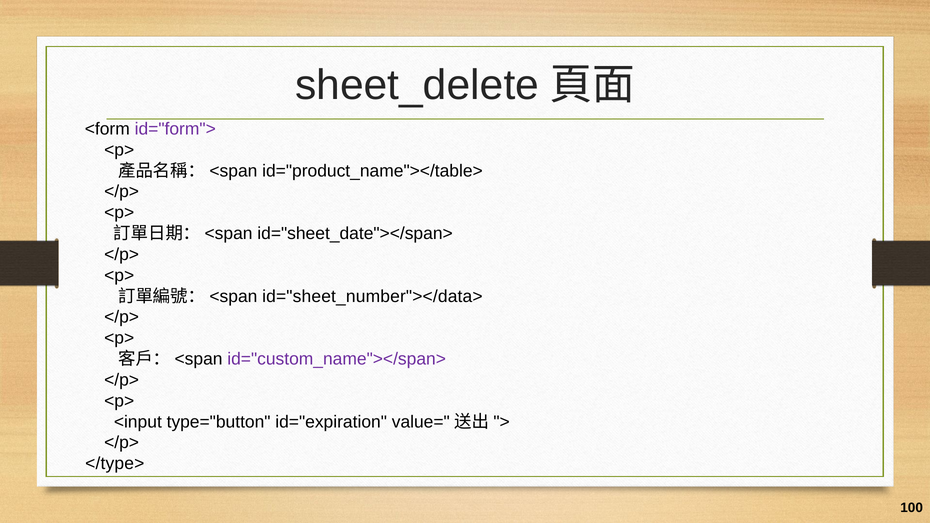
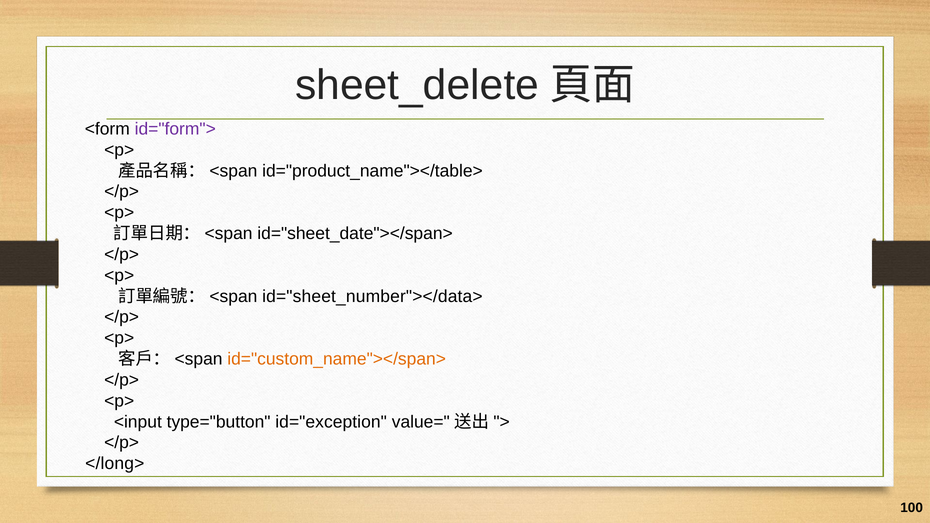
id="custom_name"></span> colour: purple -> orange (337, 359)
id="expiration: id="expiration -> id="exception (331, 422)
</type>: </type> -> </long> (115, 464)
